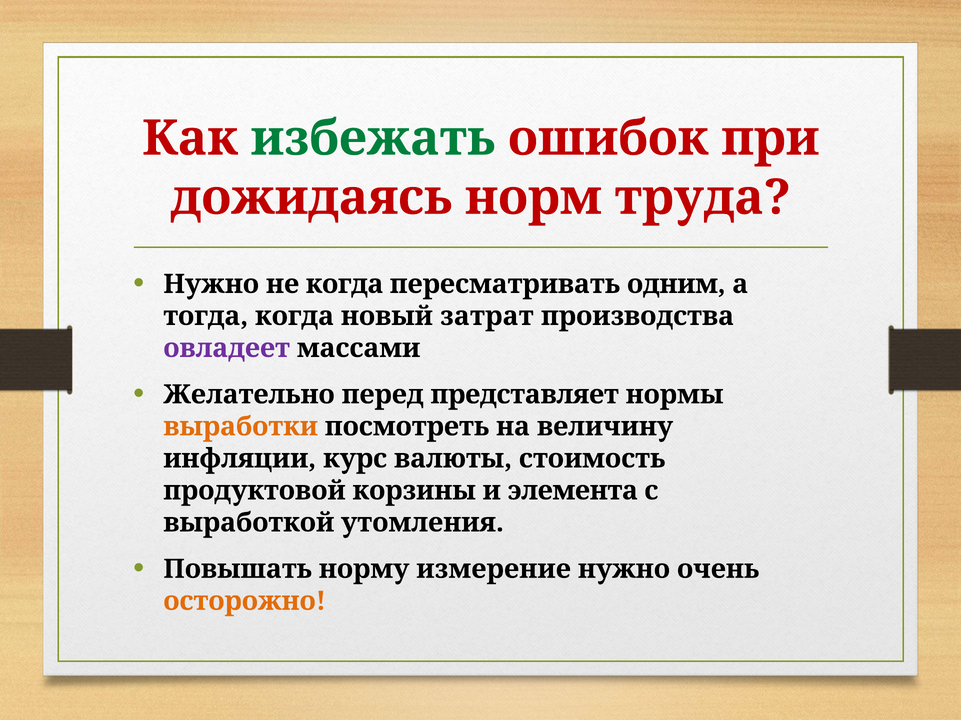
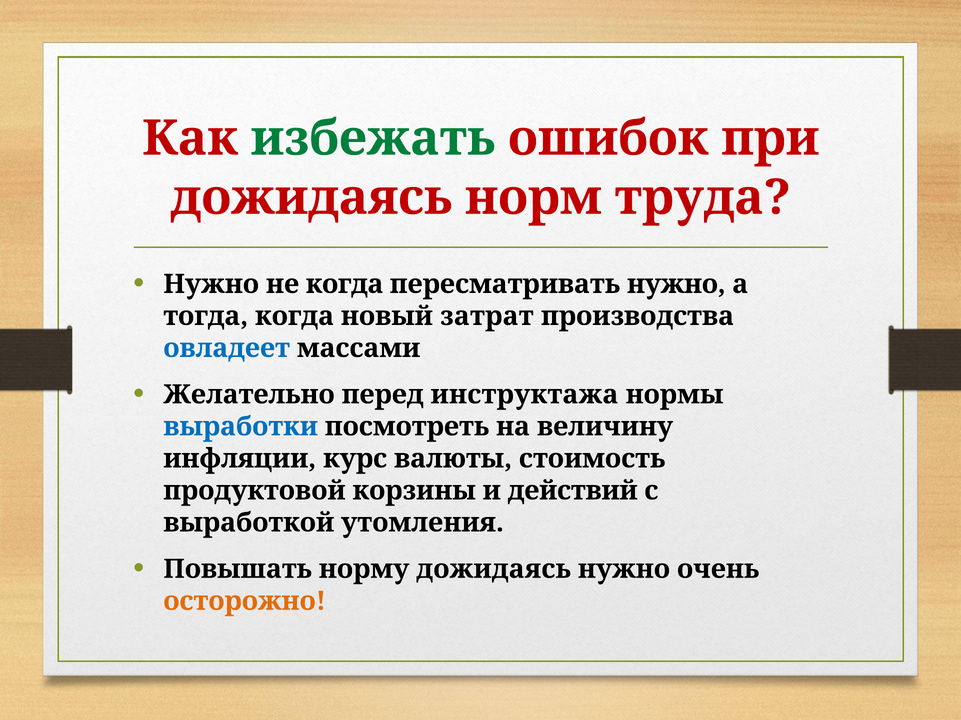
пересматривать одним: одним -> нужно (676, 284)
овладеет colour: purple -> blue (227, 348)
представляет: представляет -> инструктажа (524, 395)
выработки colour: orange -> blue (241, 427)
элемента: элемента -> действий (573, 491)
норму измерение: измерение -> дожидаясь (494, 570)
